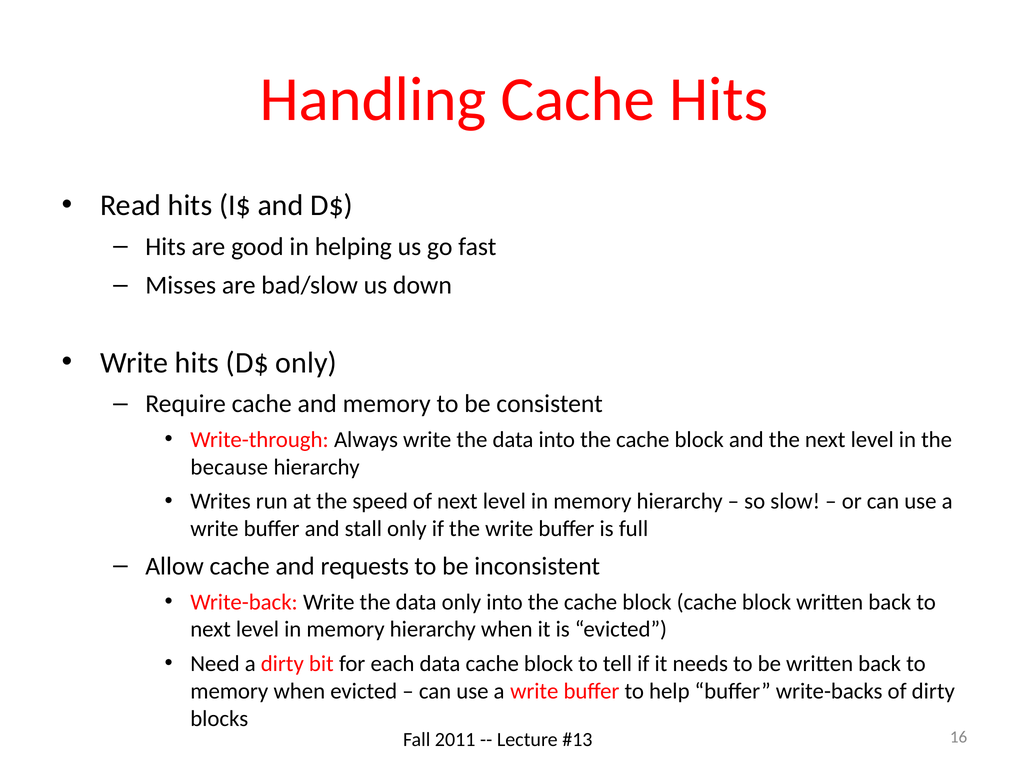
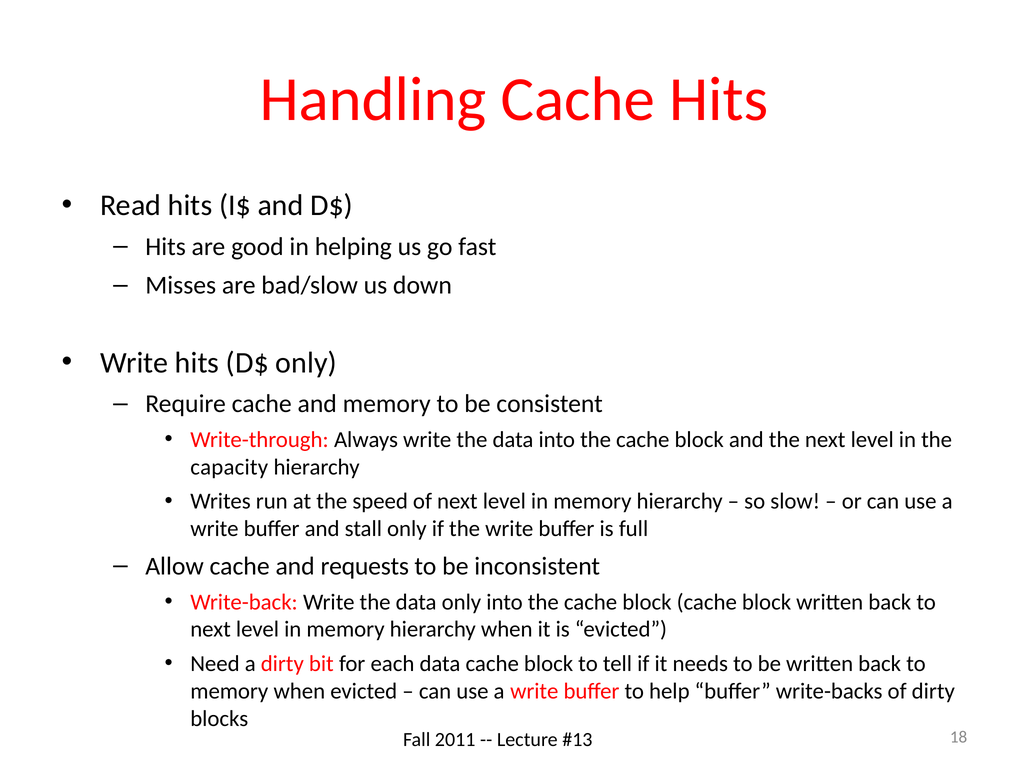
because: because -> capacity (229, 467)
16: 16 -> 18 (959, 737)
